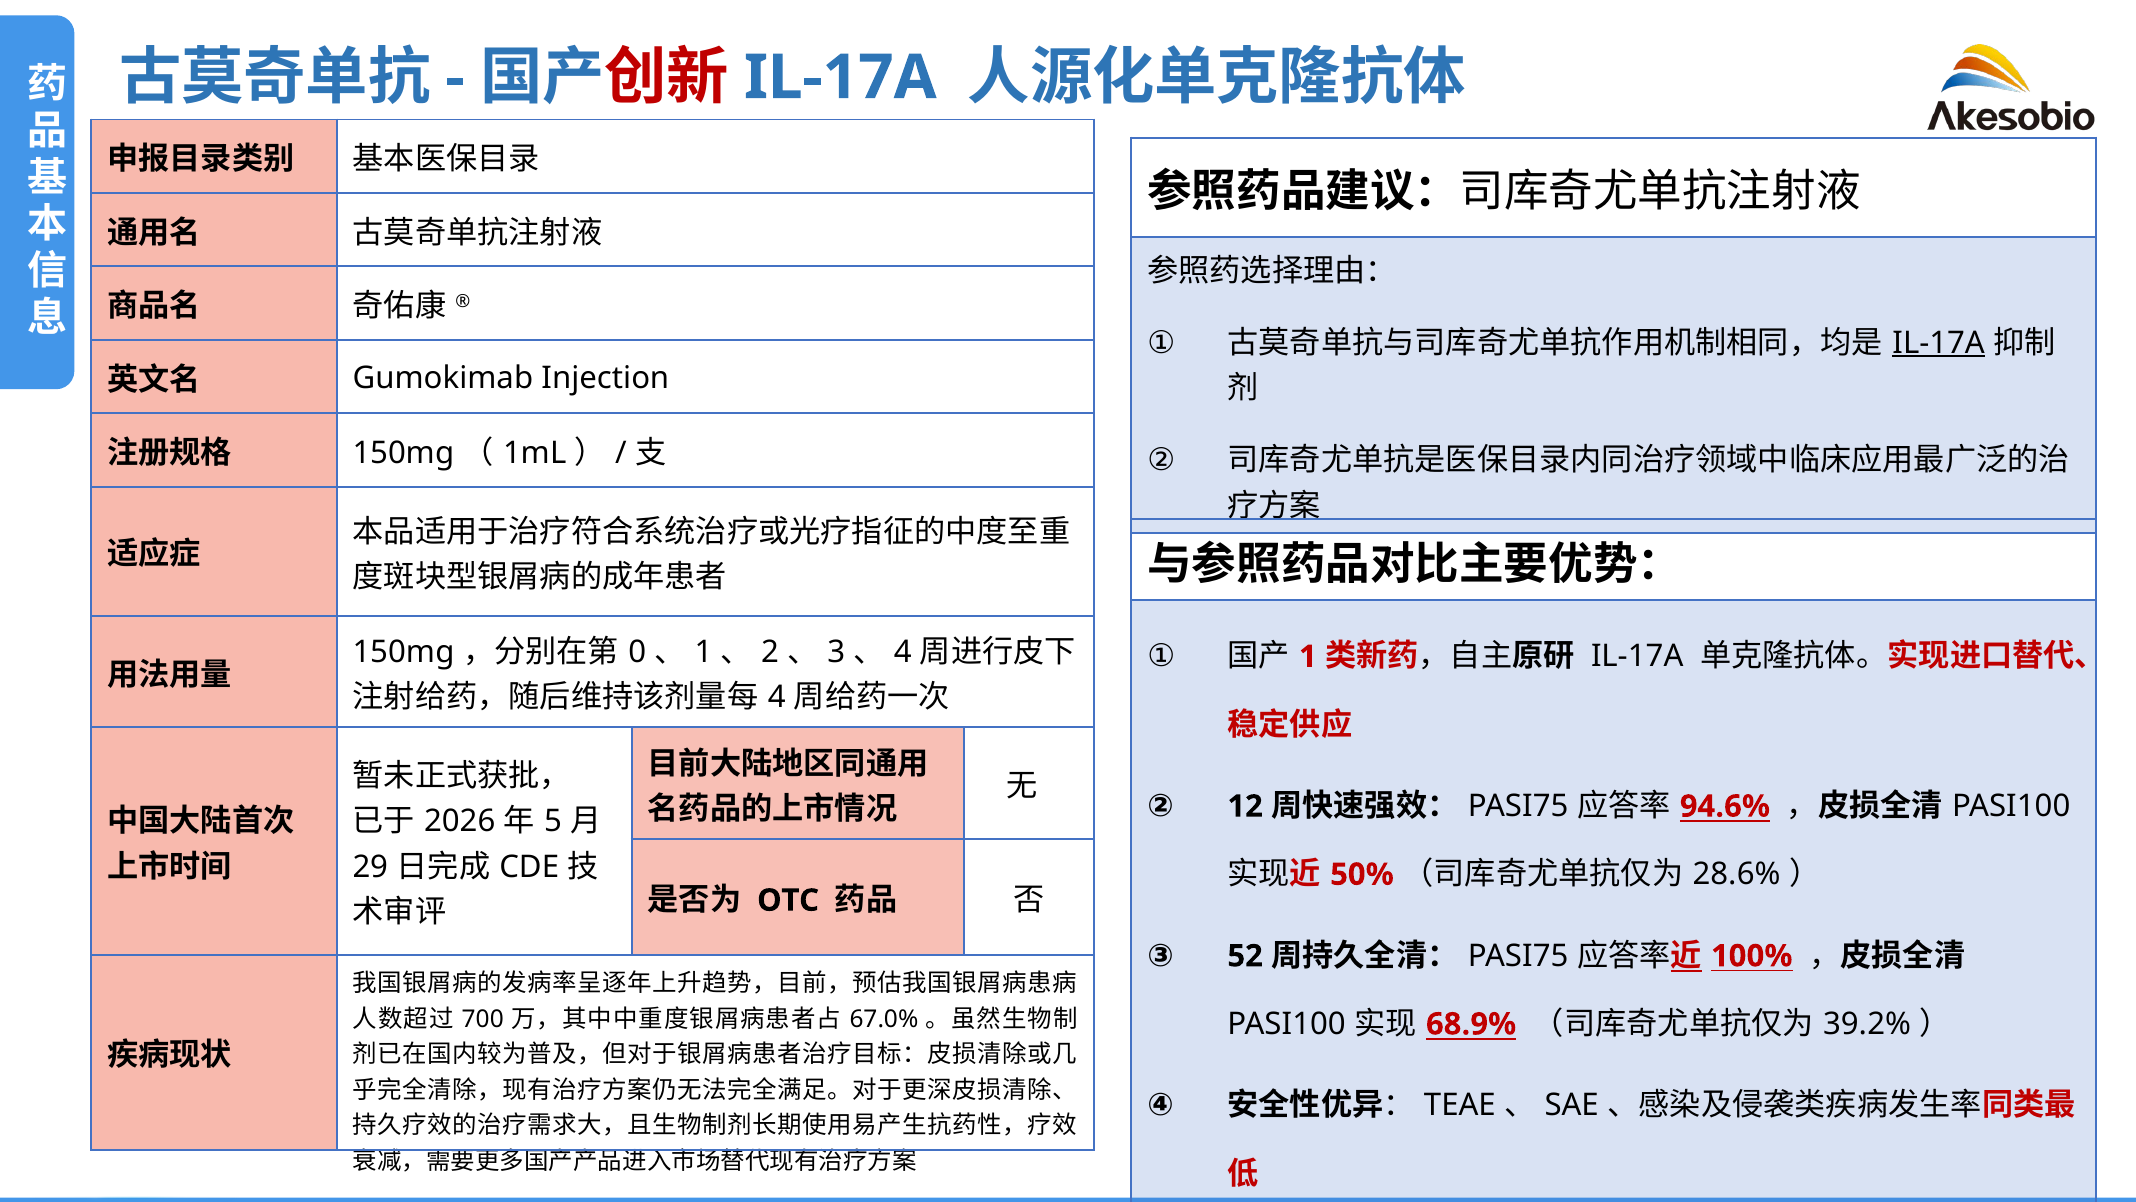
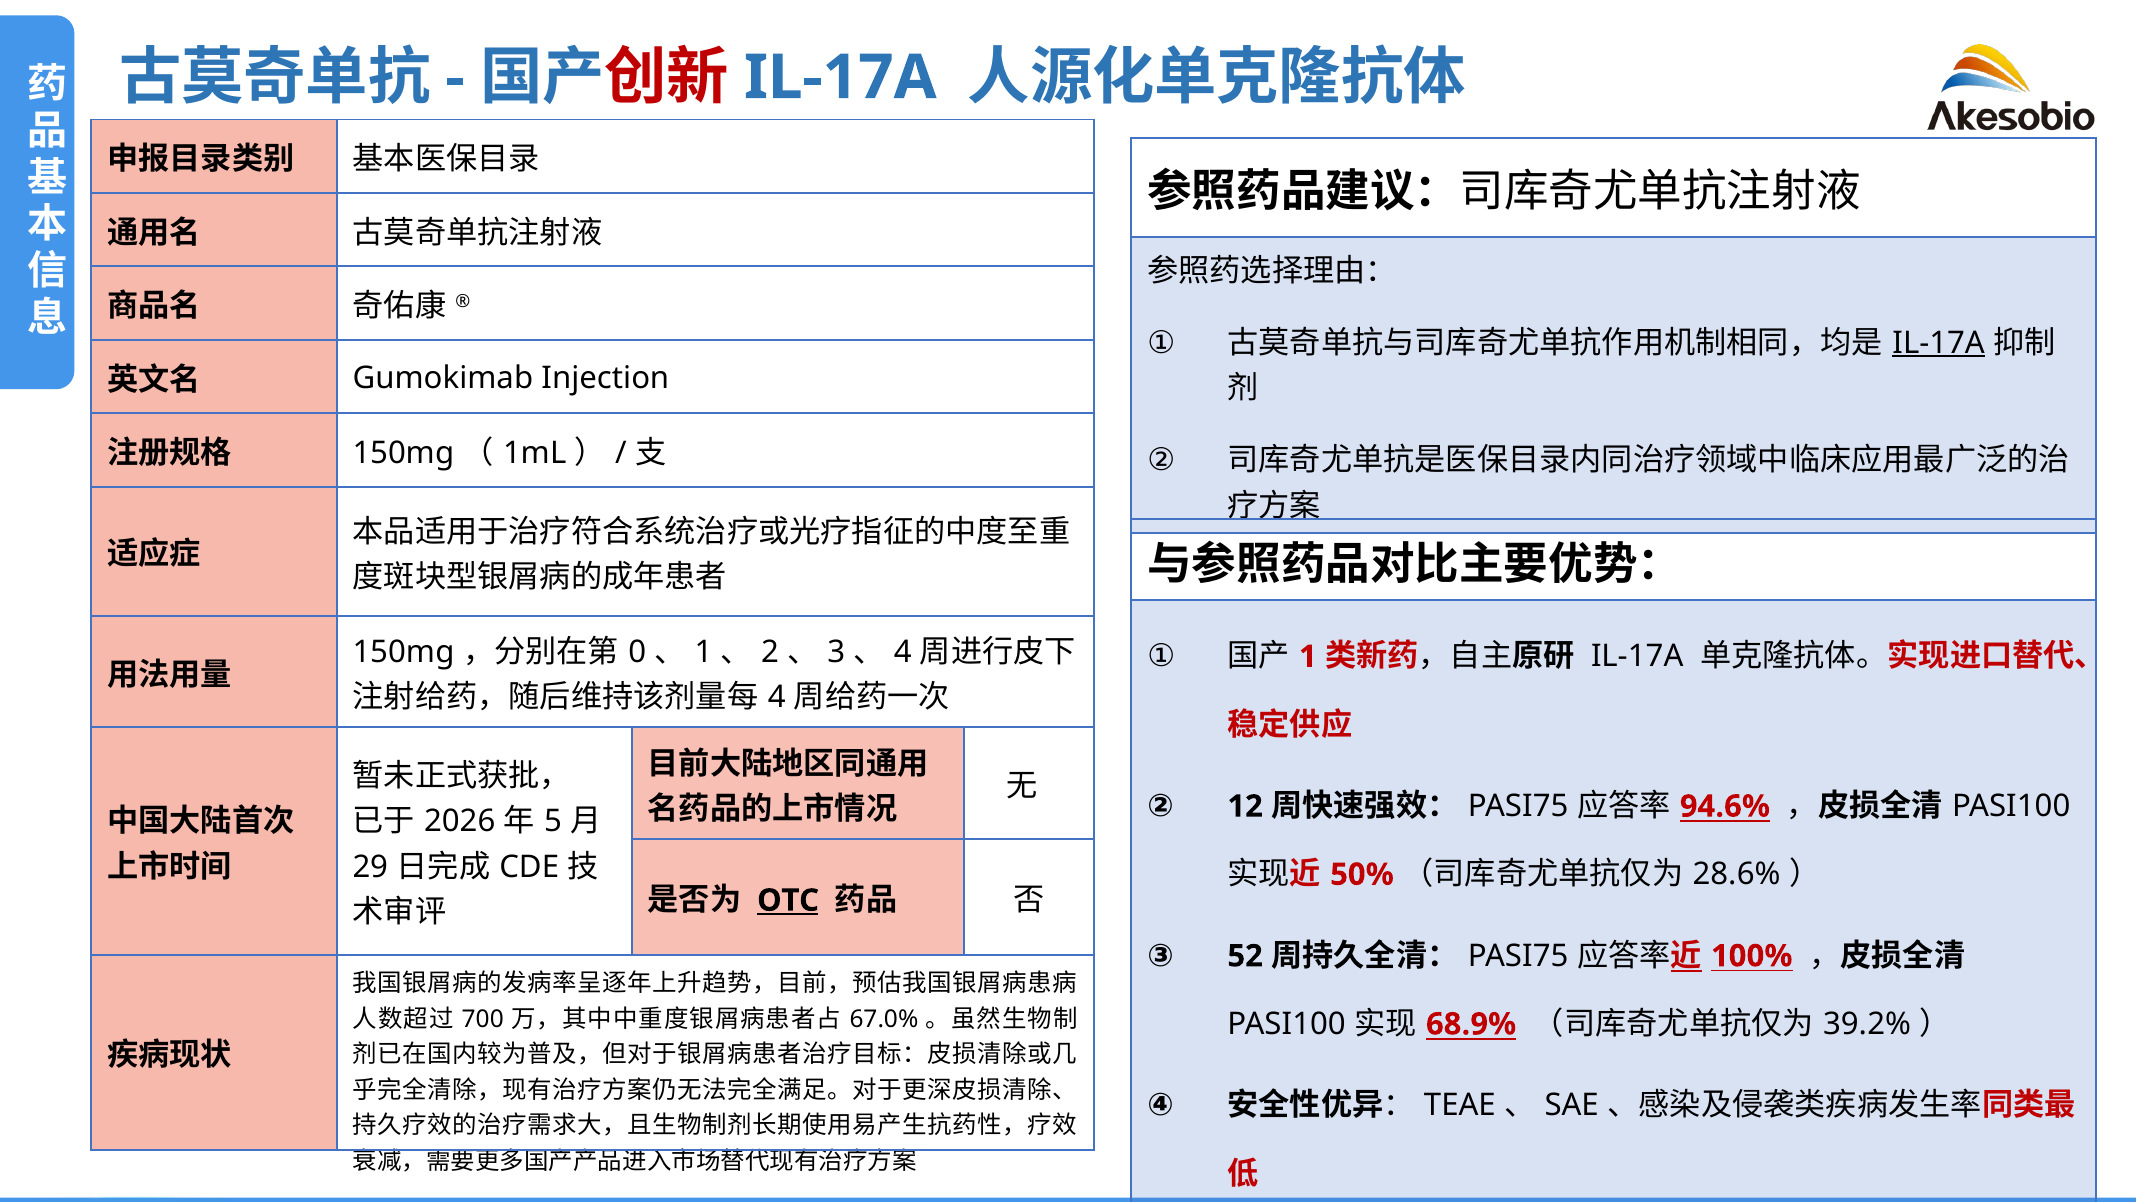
OTC underline: none -> present (788, 900)
